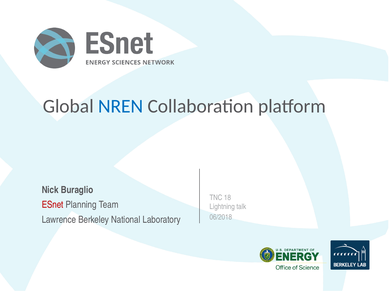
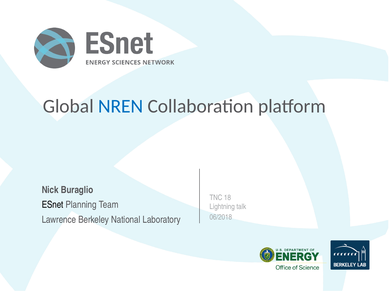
ESnet colour: red -> black (53, 205)
